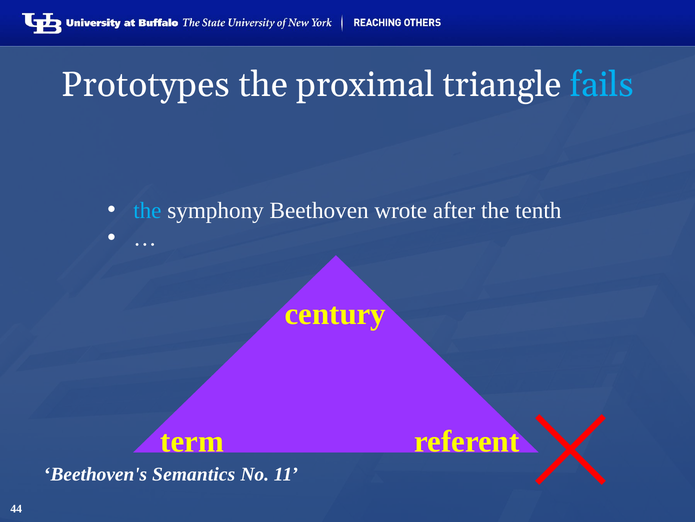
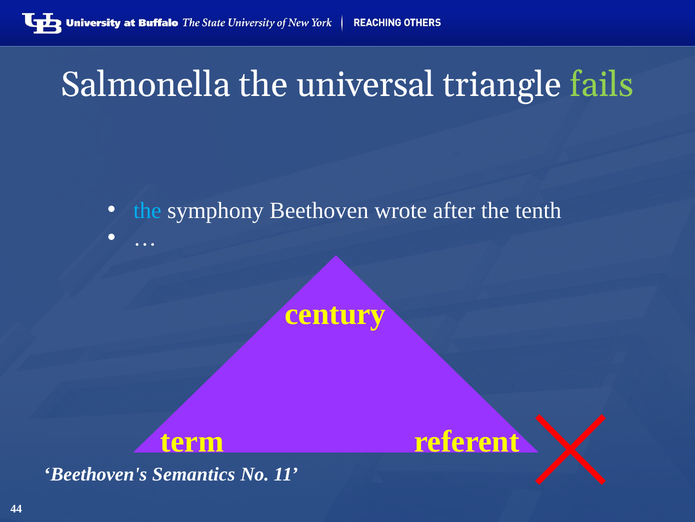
Prototypes: Prototypes -> Salmonella (146, 85)
proximal: proximal -> universal (366, 85)
fails colour: light blue -> light green (602, 85)
